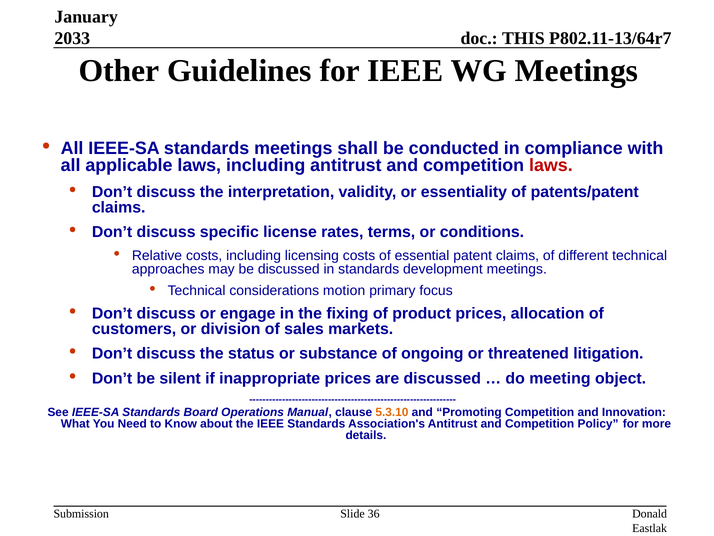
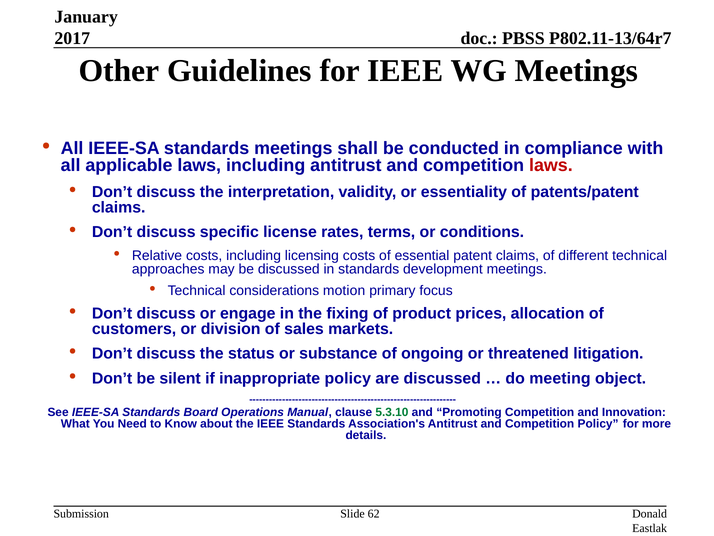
2033: 2033 -> 2017 (72, 38)
THIS: THIS -> PBSS (523, 38)
inappropriate prices: prices -> policy (348, 378)
5.3.10 colour: orange -> green (392, 412)
36: 36 -> 62 (374, 514)
